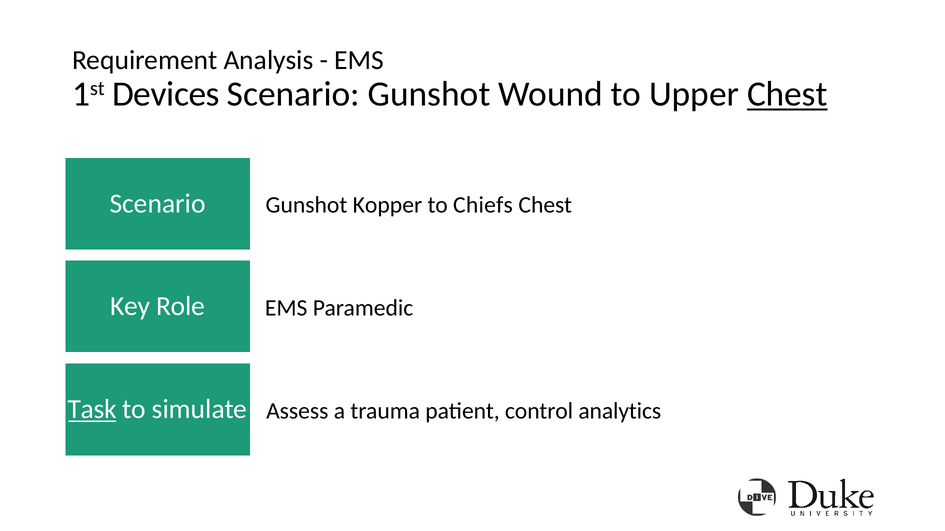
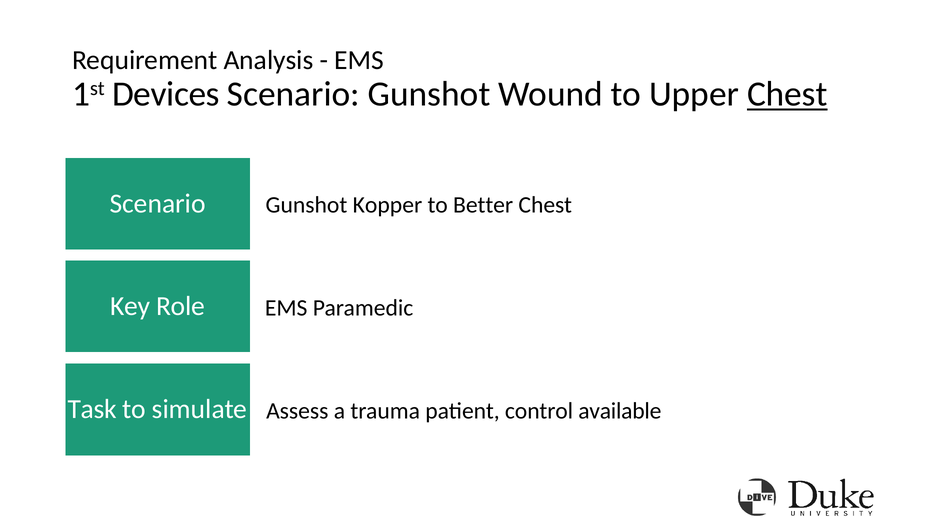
Chiefs: Chiefs -> Better (483, 205)
Task underline: present -> none (92, 410)
analytics: analytics -> available (620, 411)
